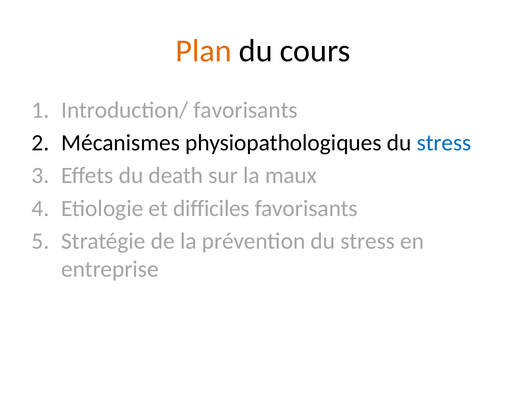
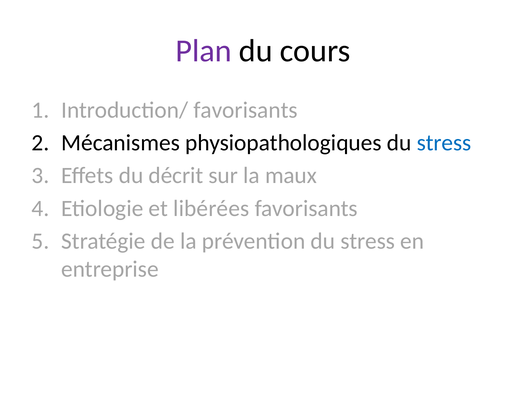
Plan colour: orange -> purple (204, 51)
death: death -> décrit (176, 176)
difficiles: difficiles -> libérées (211, 209)
